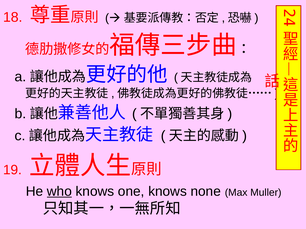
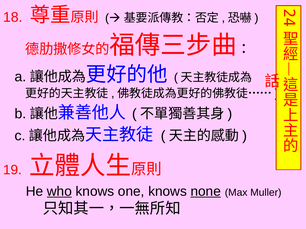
none underline: none -> present (206, 192)
